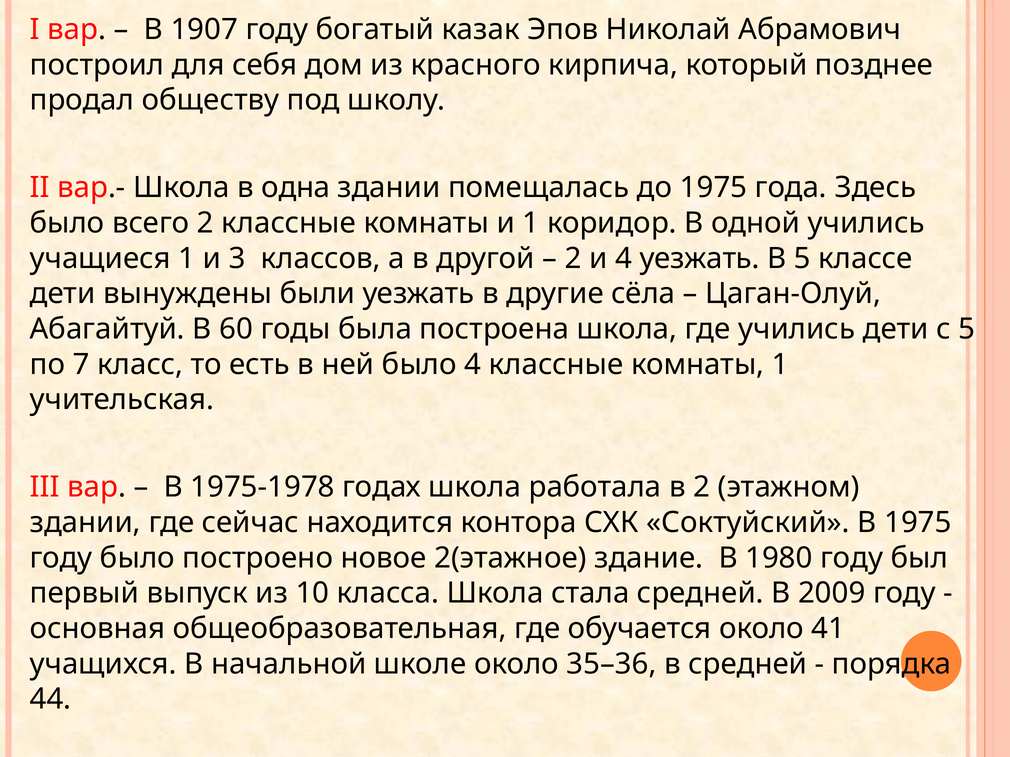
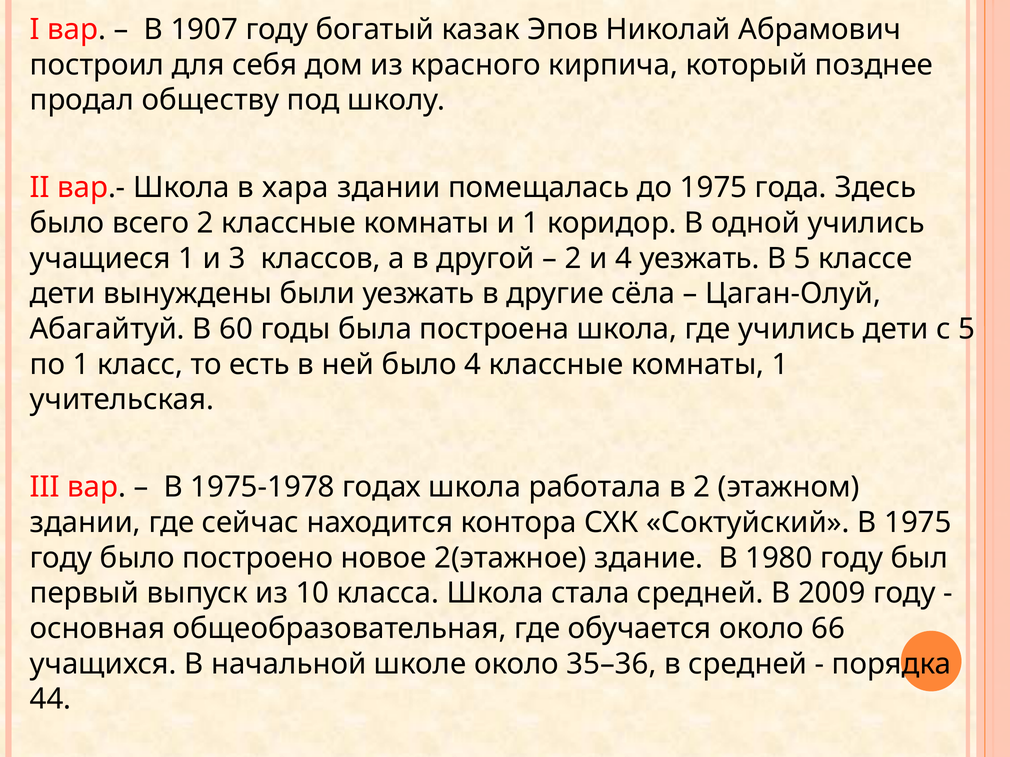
одна: одна -> хара (295, 188)
по 7: 7 -> 1 (81, 365)
41: 41 -> 66 (828, 629)
